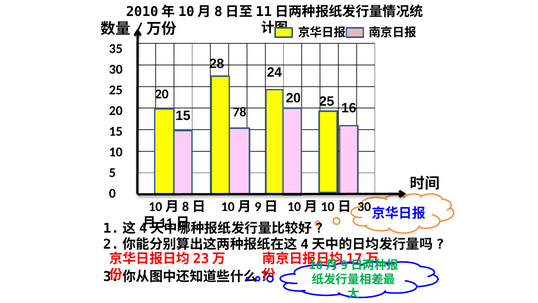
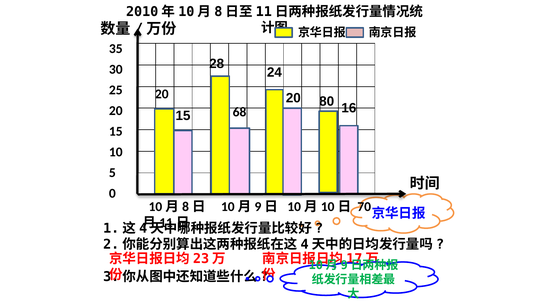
20 25: 25 -> 80 (327, 101)
78: 78 -> 68 (240, 112)
30: 30 -> 70 (364, 206)
